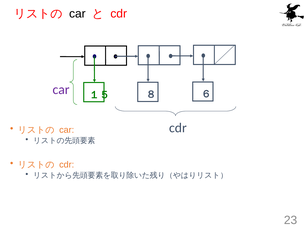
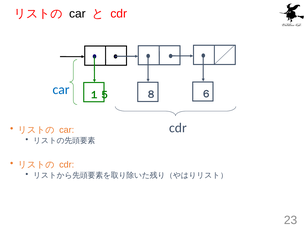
car colour: purple -> blue (61, 90)
